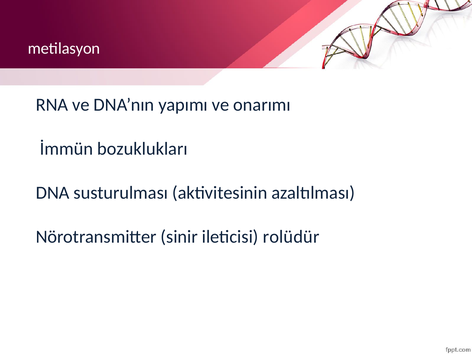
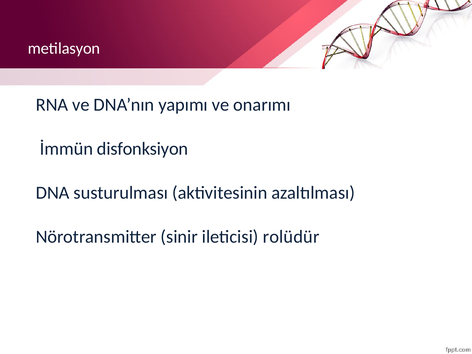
bozuklukları: bozuklukları -> disfonksiyon (143, 149)
